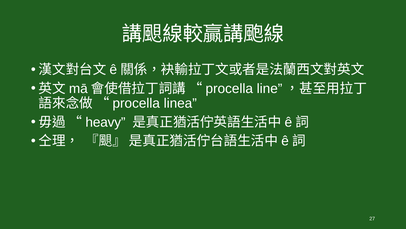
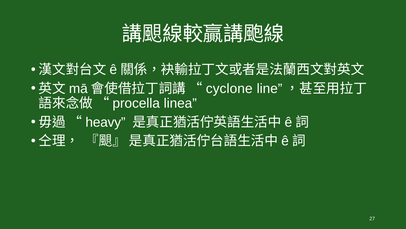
procella: procella -> cyclone (229, 88)
